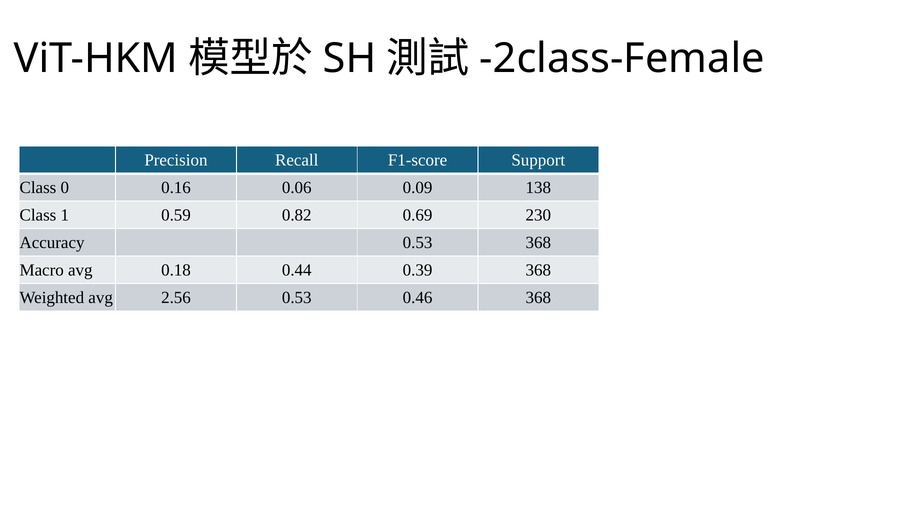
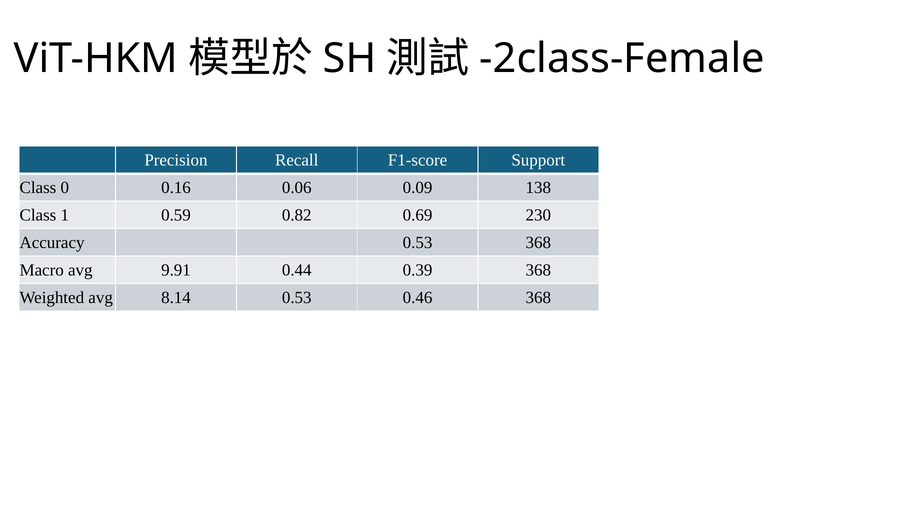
0.18: 0.18 -> 9.91 (176, 271)
2.56: 2.56 -> 8.14 (176, 298)
